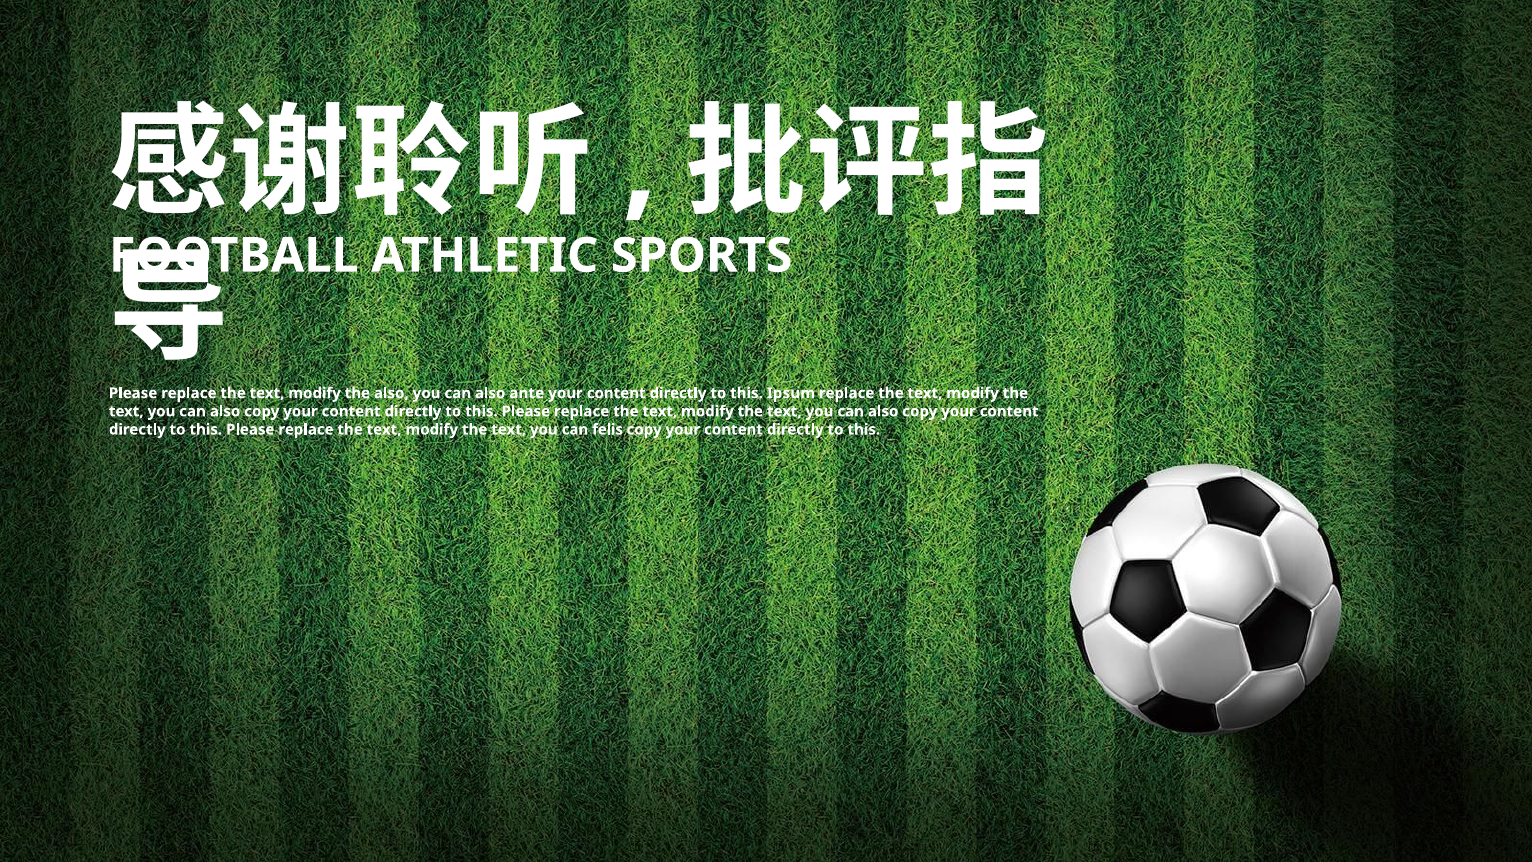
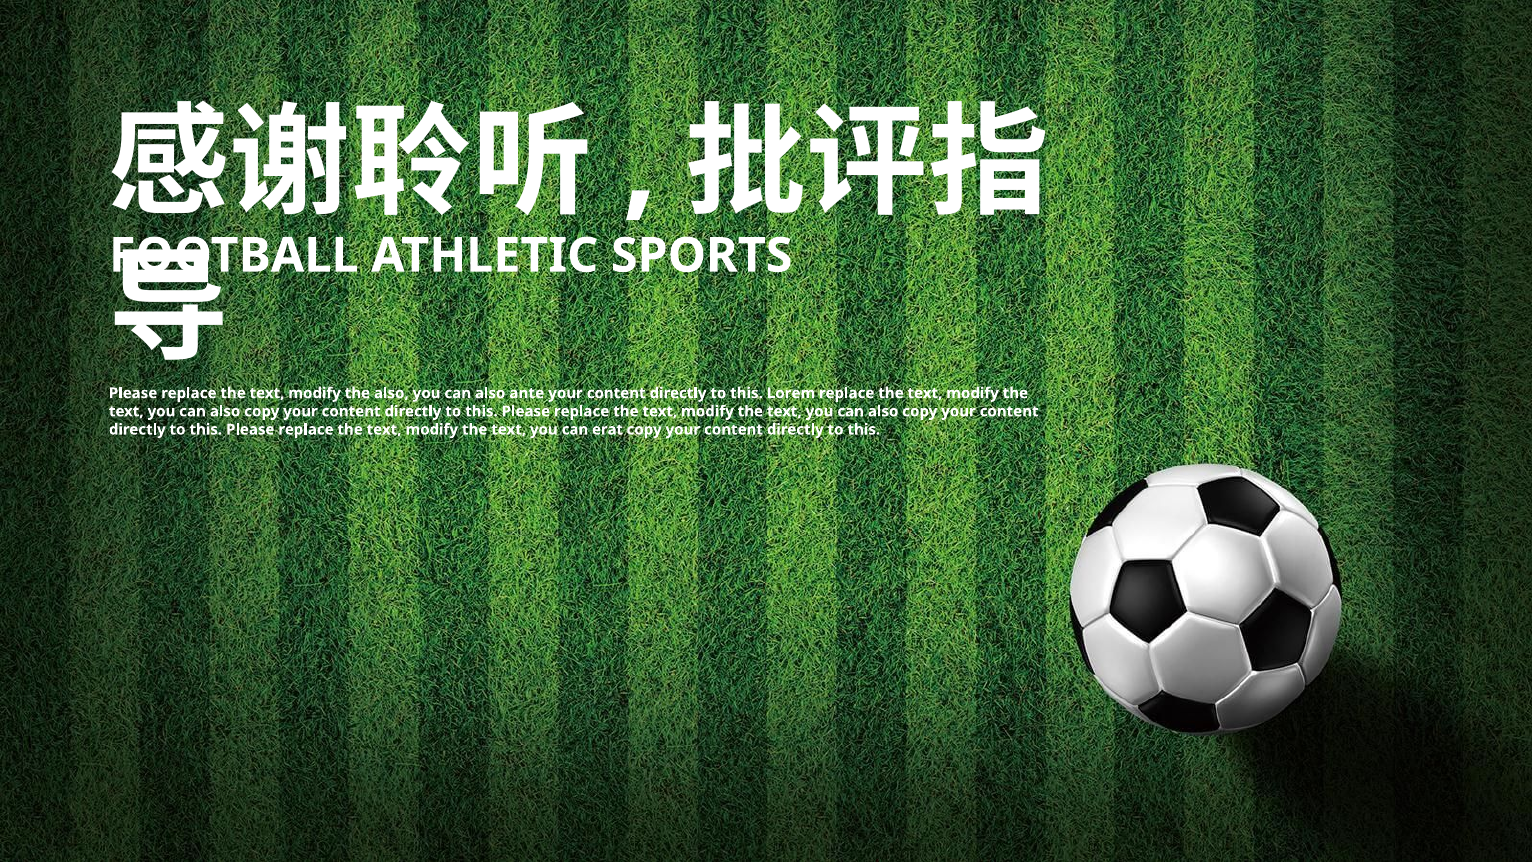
Ipsum: Ipsum -> Lorem (791, 393)
felis: felis -> erat (608, 429)
